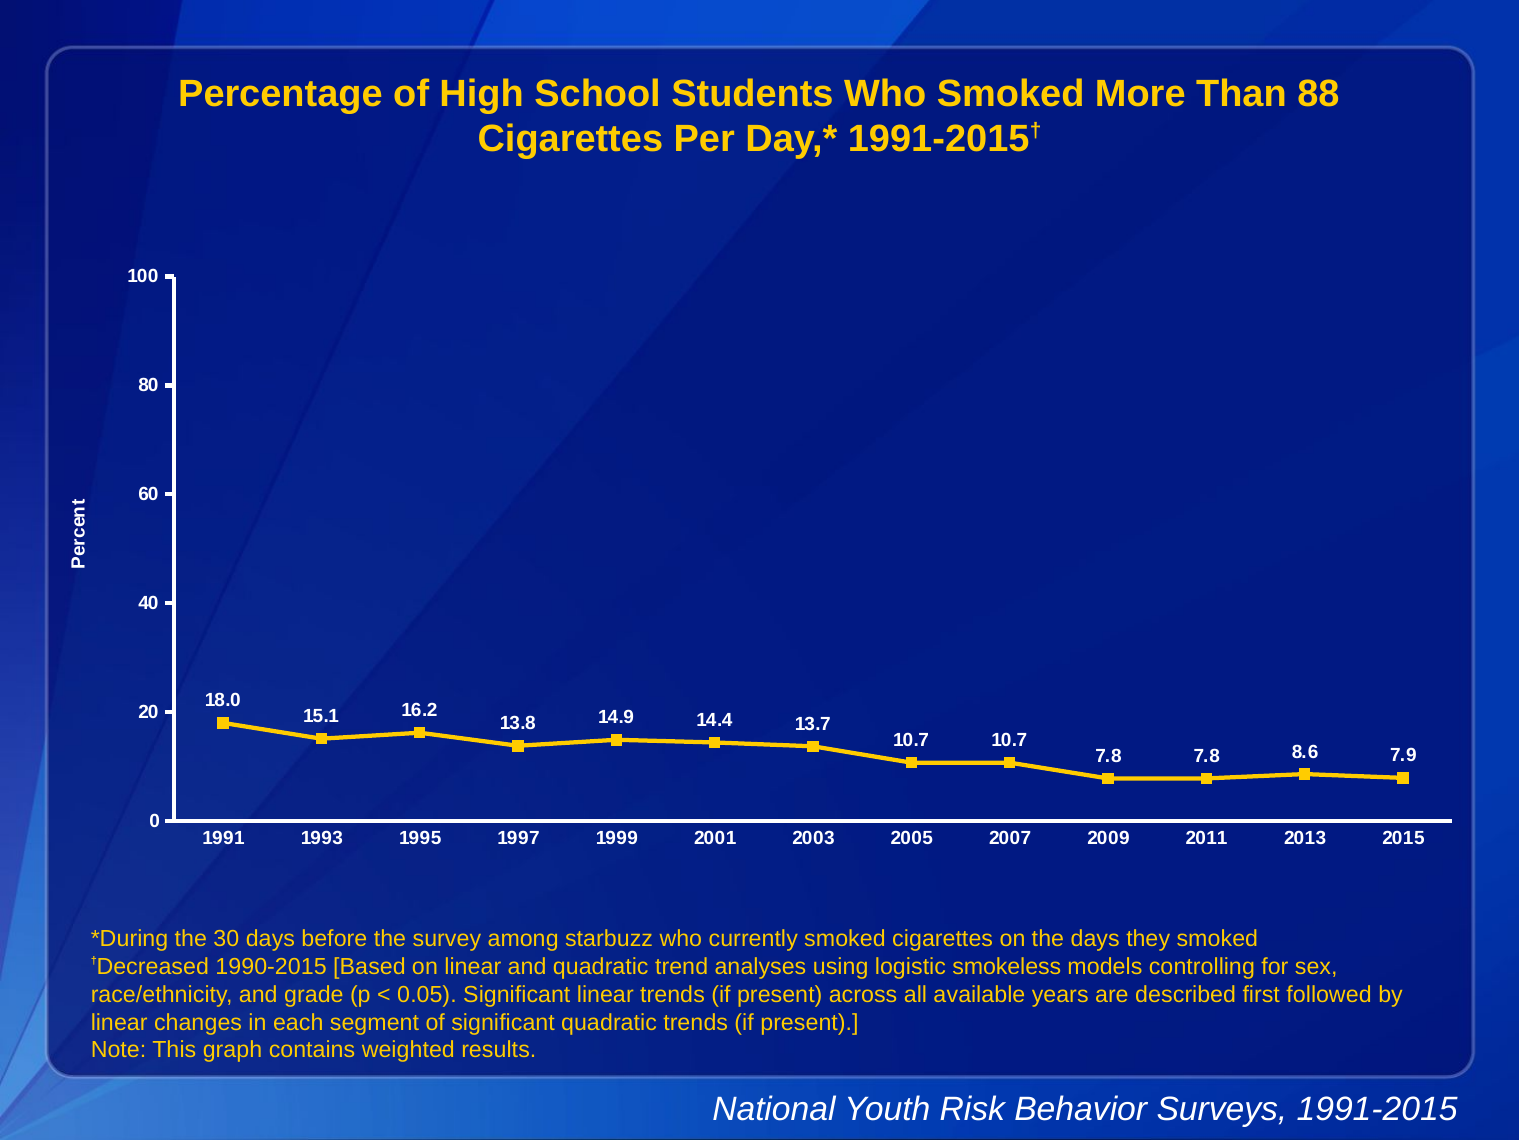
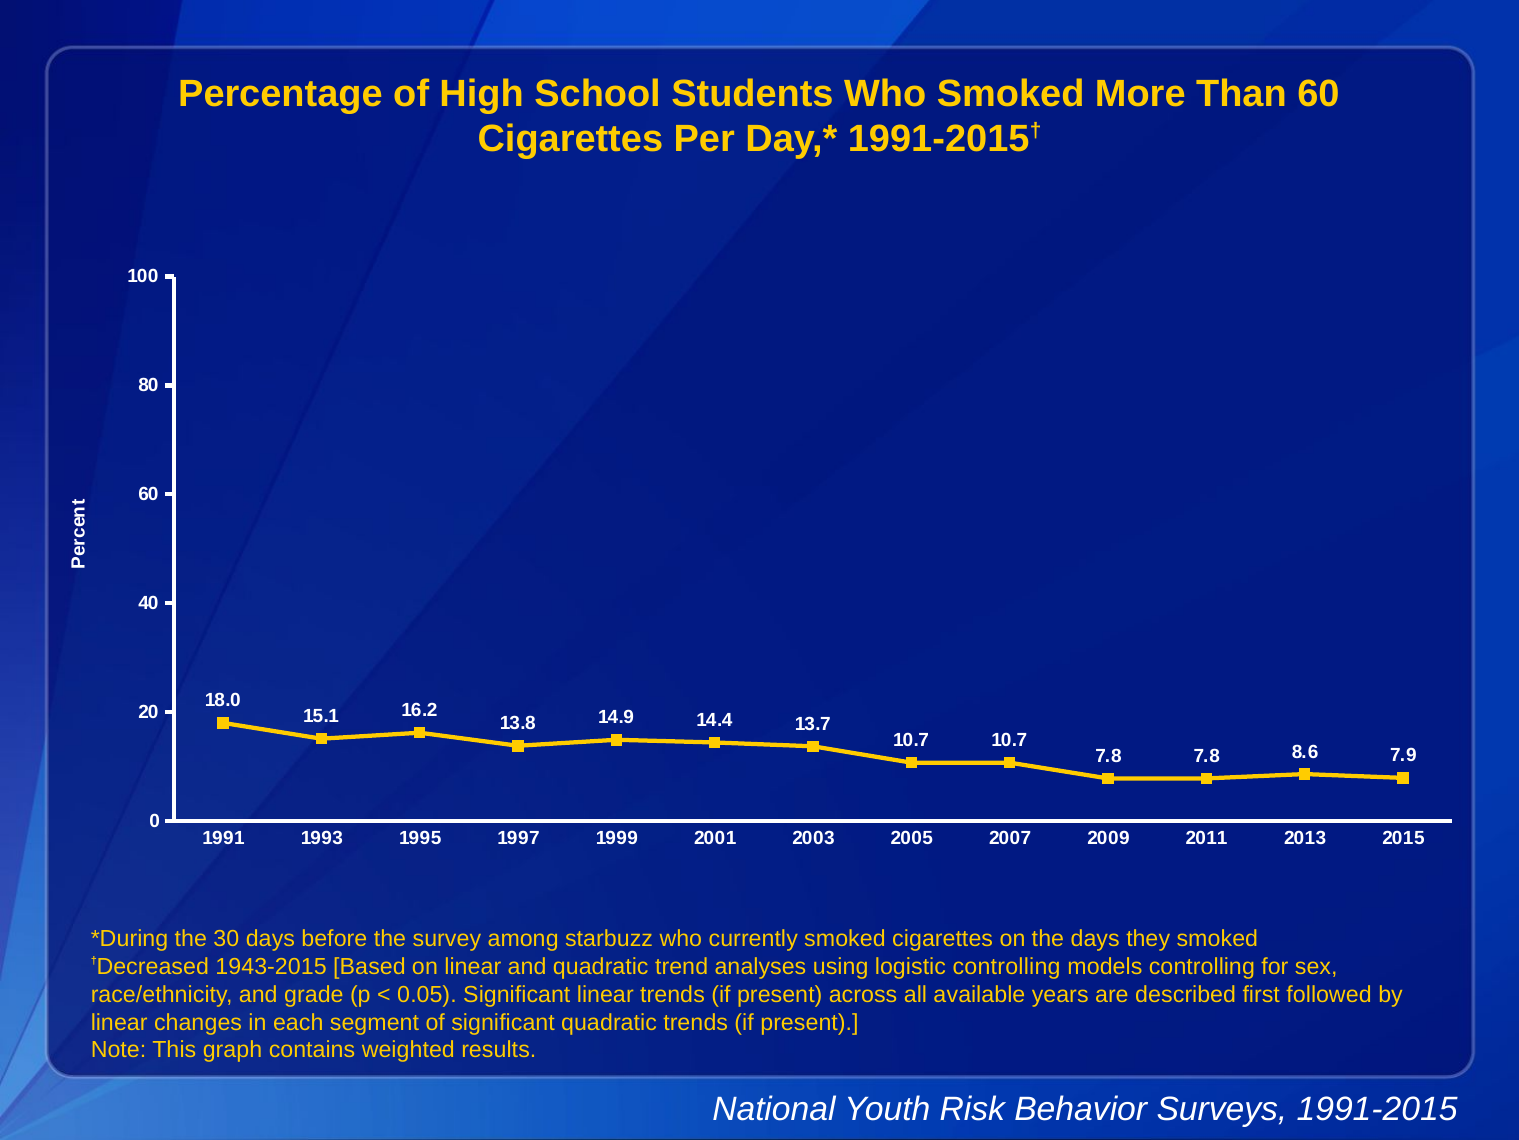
Than 88: 88 -> 60 (1318, 94)
1990-2015: 1990-2015 -> 1943-2015 (271, 966)
logistic smokeless: smokeless -> controlling (1007, 966)
